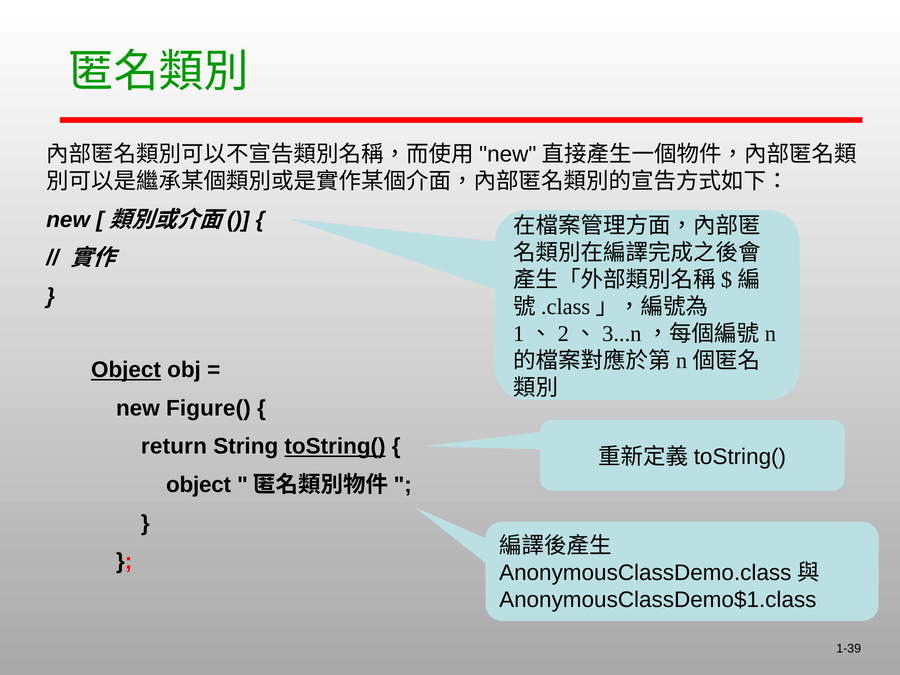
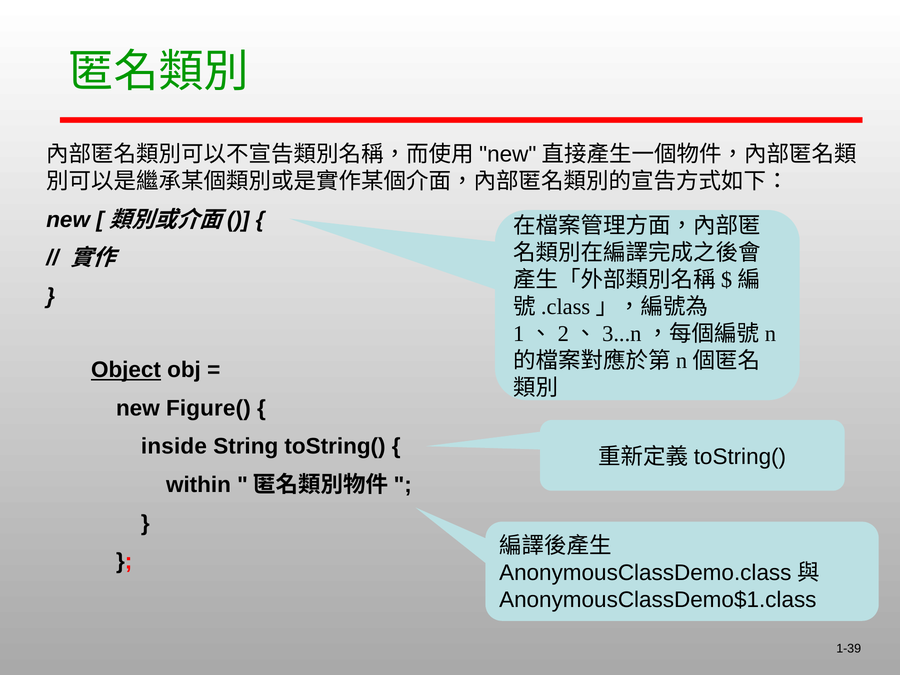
return: return -> inside (174, 447)
toString( underline: present -> none (335, 447)
object: object -> within (198, 485)
